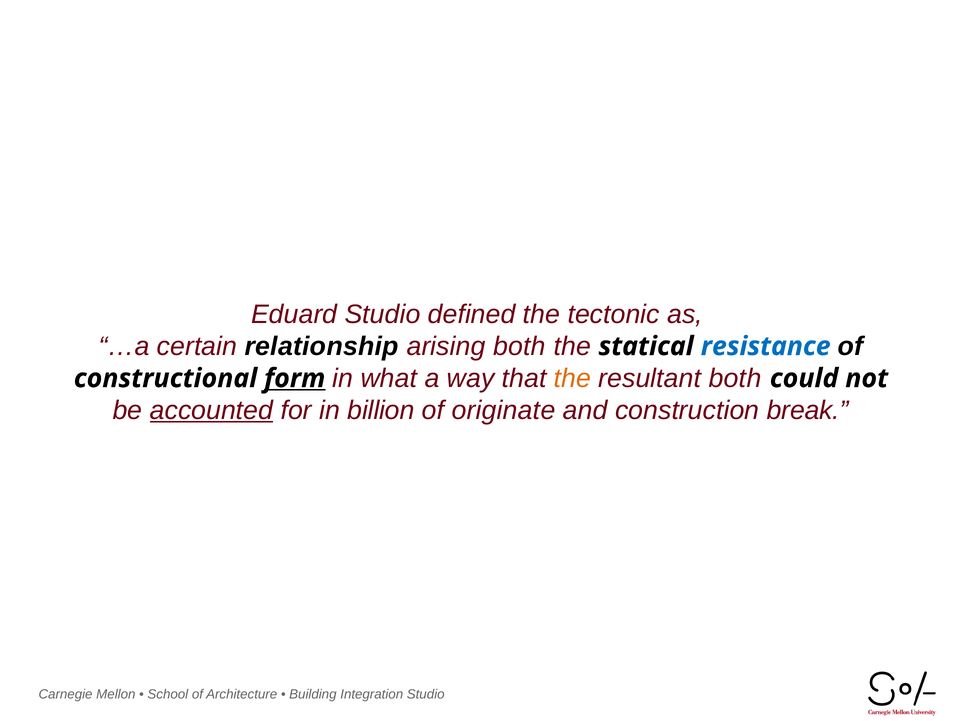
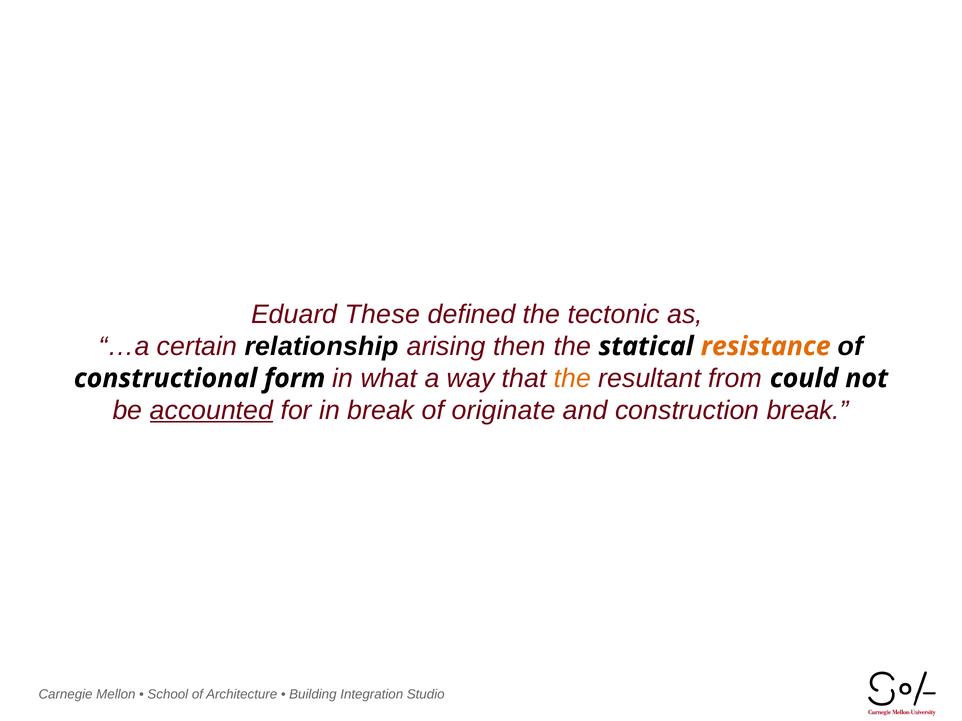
Eduard Studio: Studio -> These (382, 314)
arising both: both -> then (519, 347)
resistance colour: blue -> orange (766, 347)
form underline: present -> none (295, 379)
resultant both: both -> from (735, 379)
in billion: billion -> break (381, 411)
